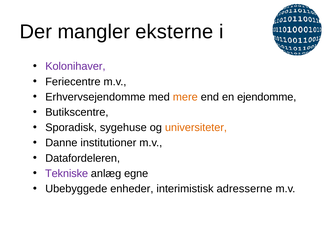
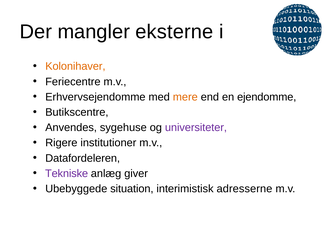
Kolonihaver colour: purple -> orange (75, 66)
Sporadisk: Sporadisk -> Anvendes (71, 128)
universiteter colour: orange -> purple (196, 128)
Danne: Danne -> Rigere (61, 143)
egne: egne -> giver (136, 173)
enheder: enheder -> situation (132, 189)
